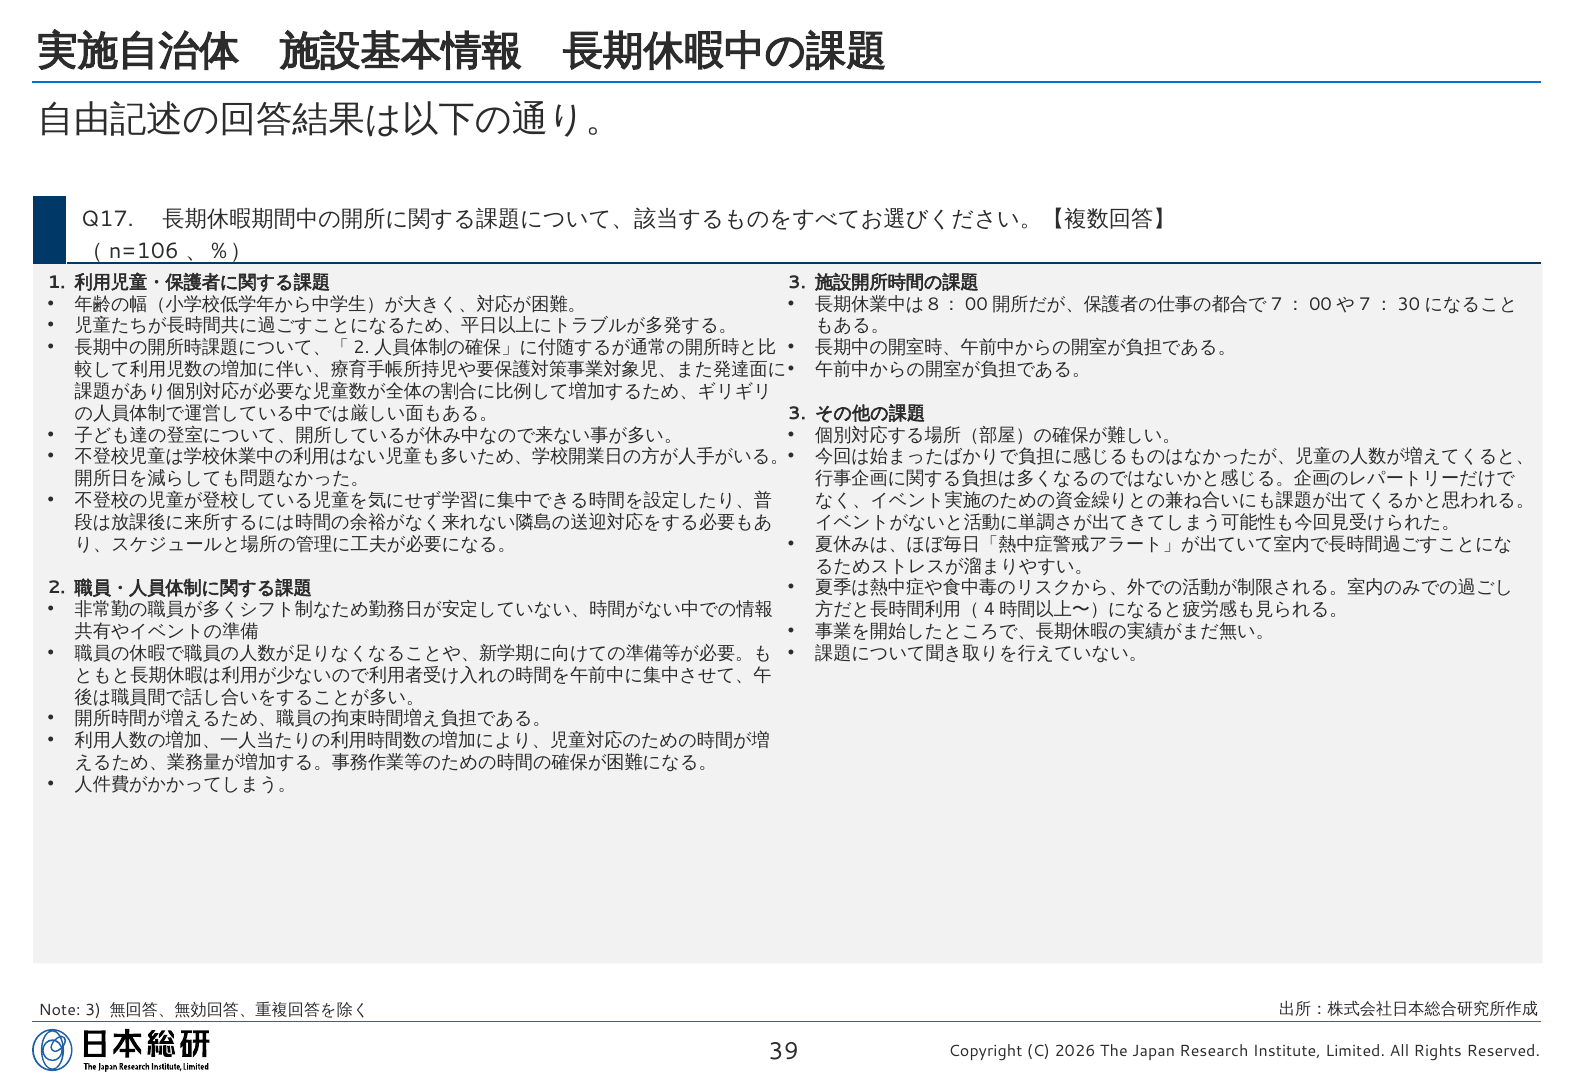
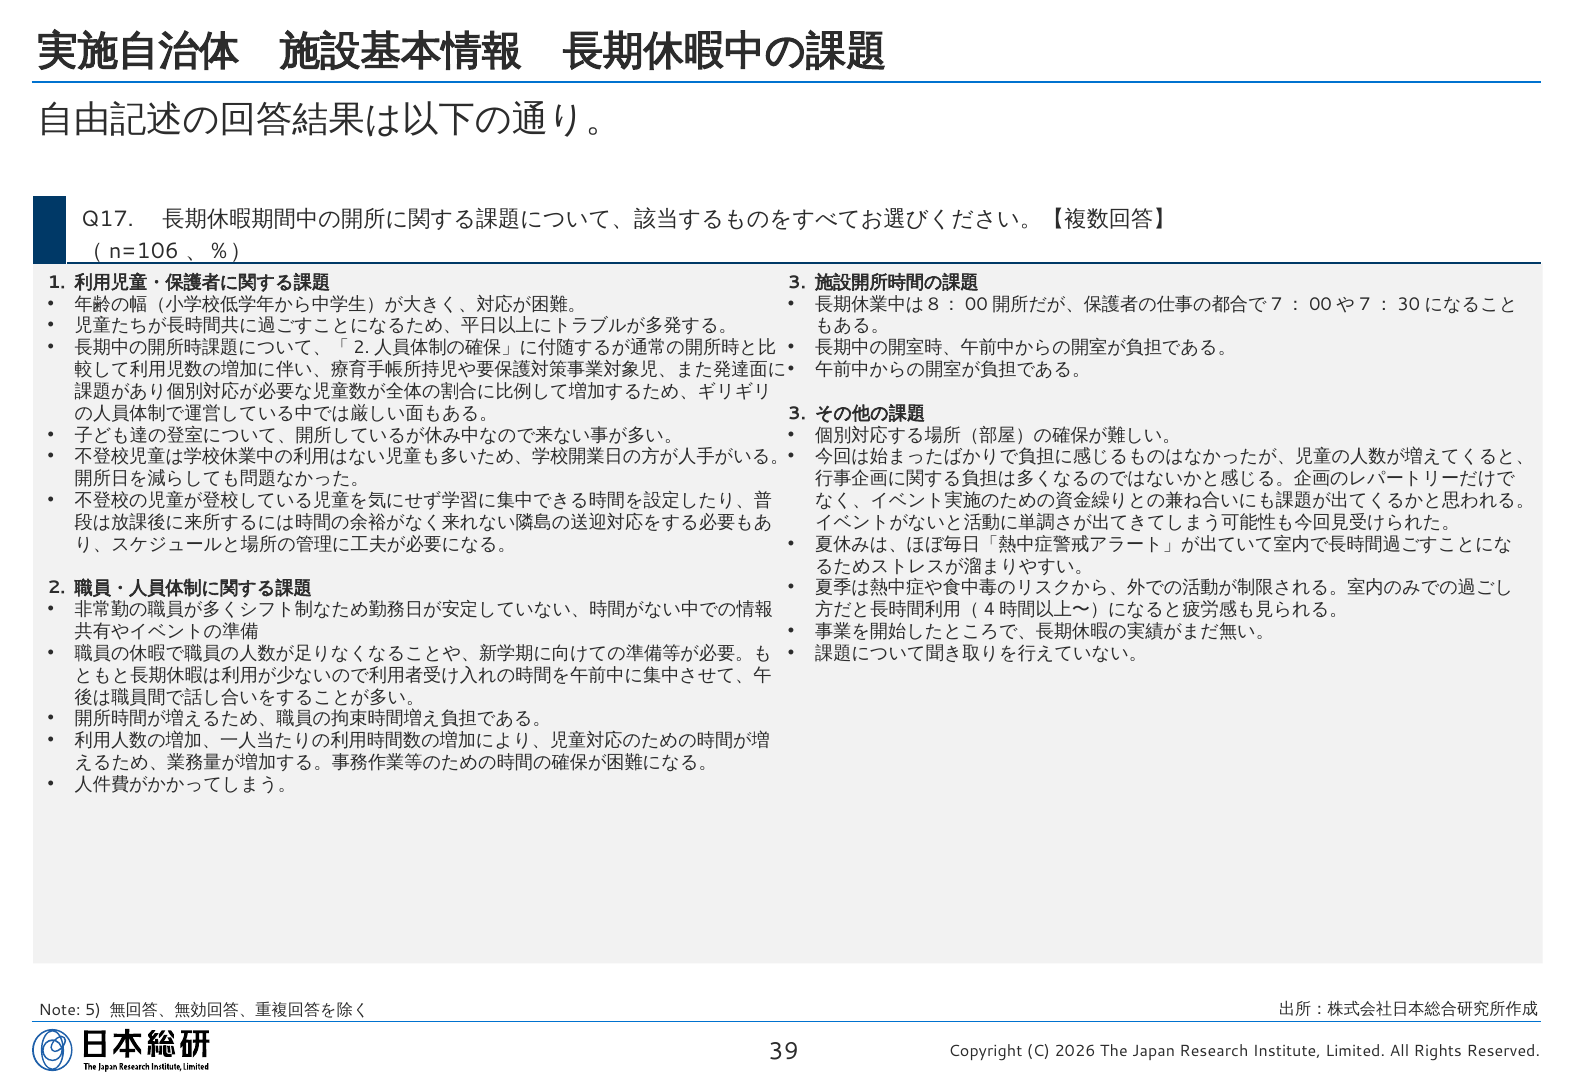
Note 3: 3 -> 5 (93, 1010)
